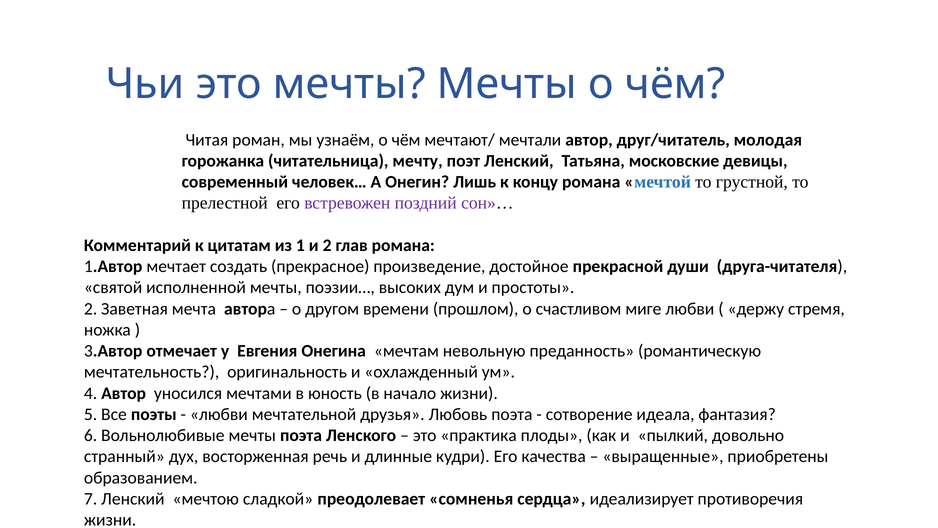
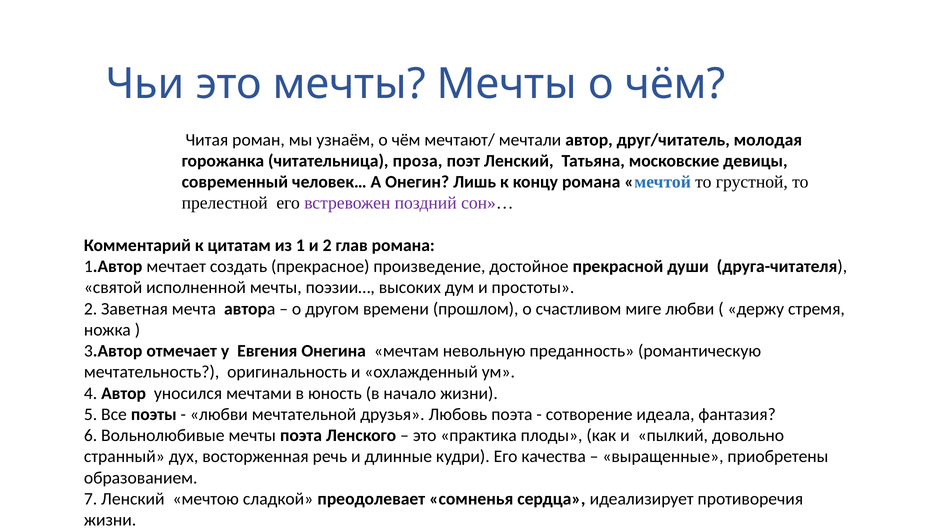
мечту: мечту -> проза (418, 161)
